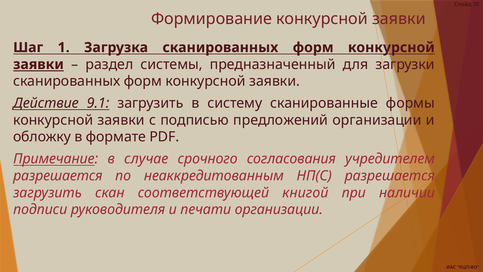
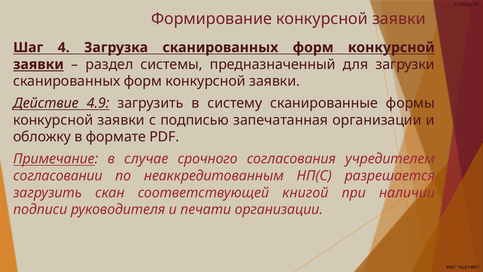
1: 1 -> 4 (64, 47)
9.1: 9.1 -> 4.9 (98, 103)
предложений: предложений -> запечатанная (281, 120)
разрешается: разрешается -> согласовании (58, 176)
